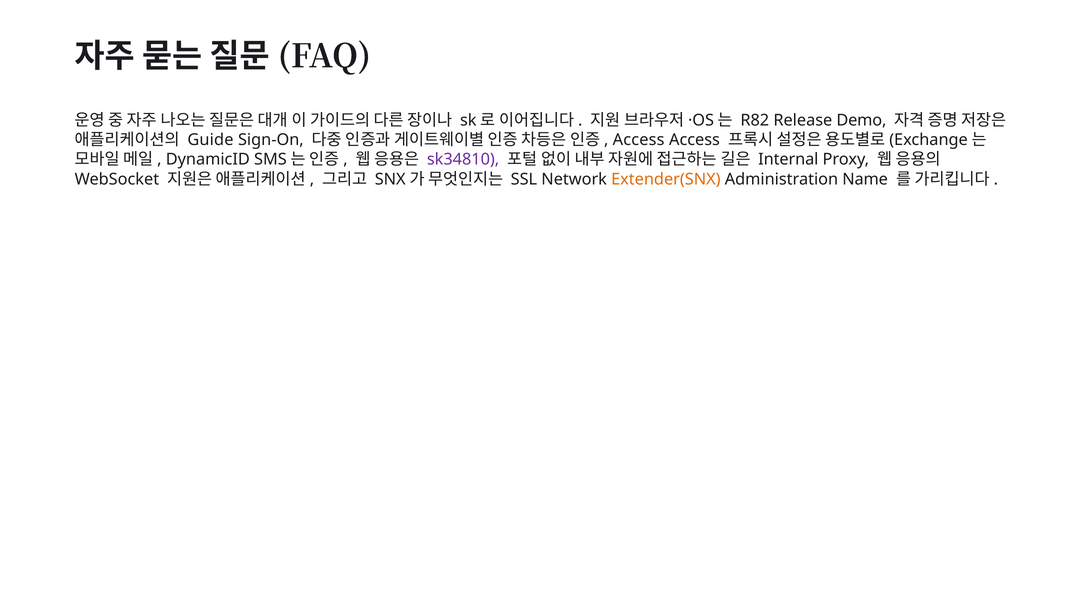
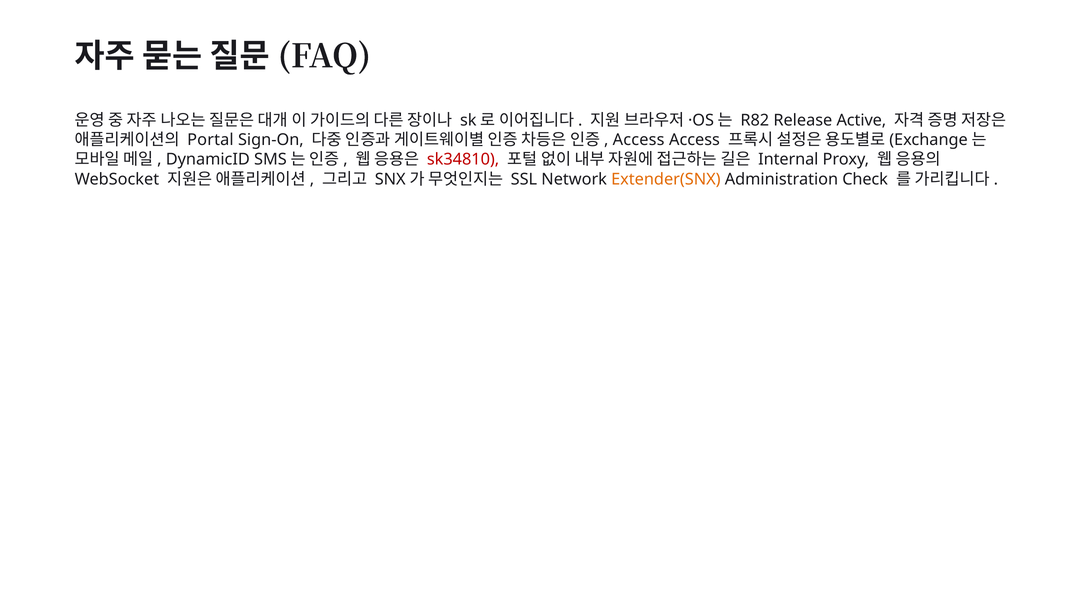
Demo: Demo -> Active (861, 120)
Guide: Guide -> Portal (210, 140)
sk34810 colour: purple -> red (463, 160)
Name: Name -> Check (865, 179)
